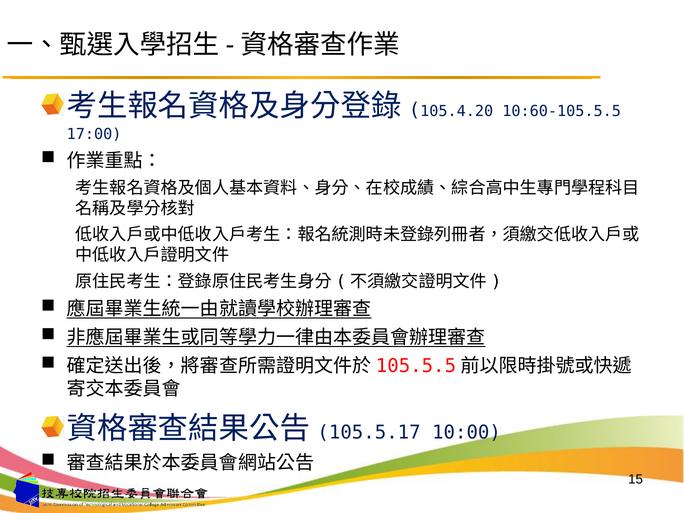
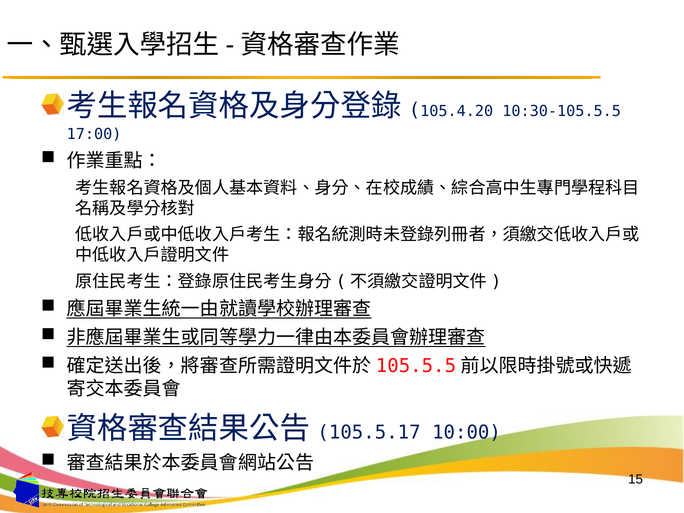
10:60-105.5.5: 10:60-105.5.5 -> 10:30-105.5.5 (562, 111)
